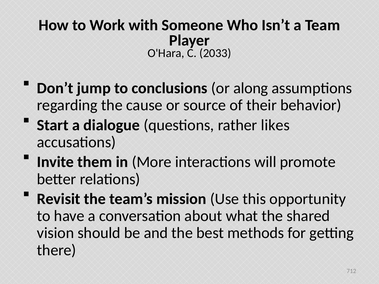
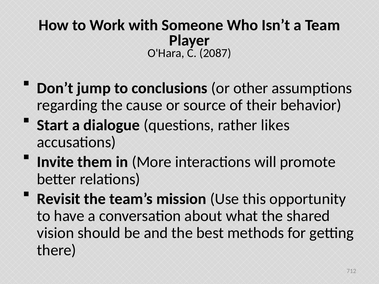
2033: 2033 -> 2087 (215, 53)
along: along -> other (251, 88)
